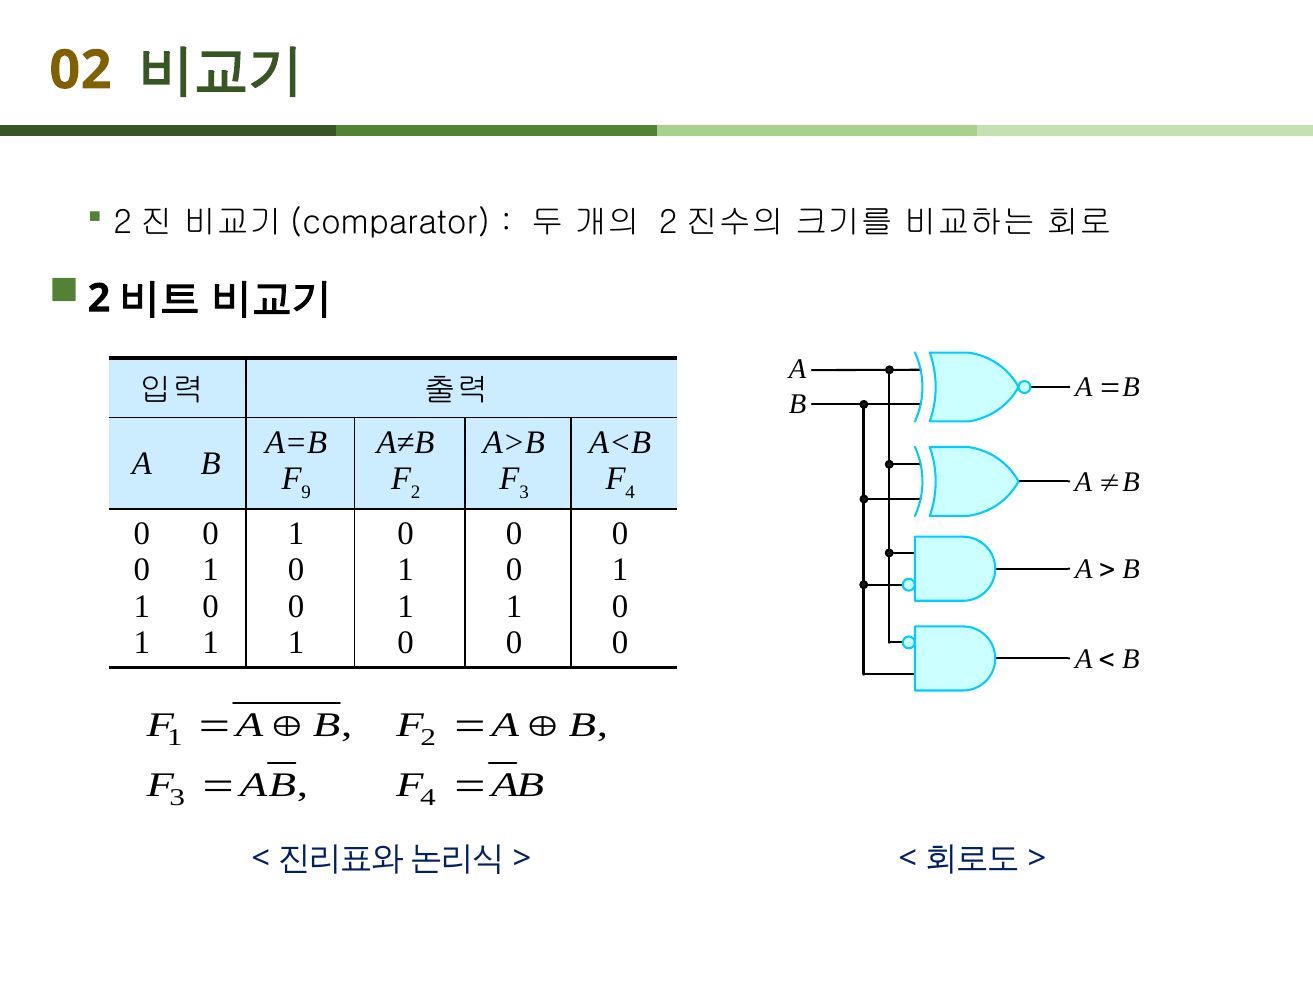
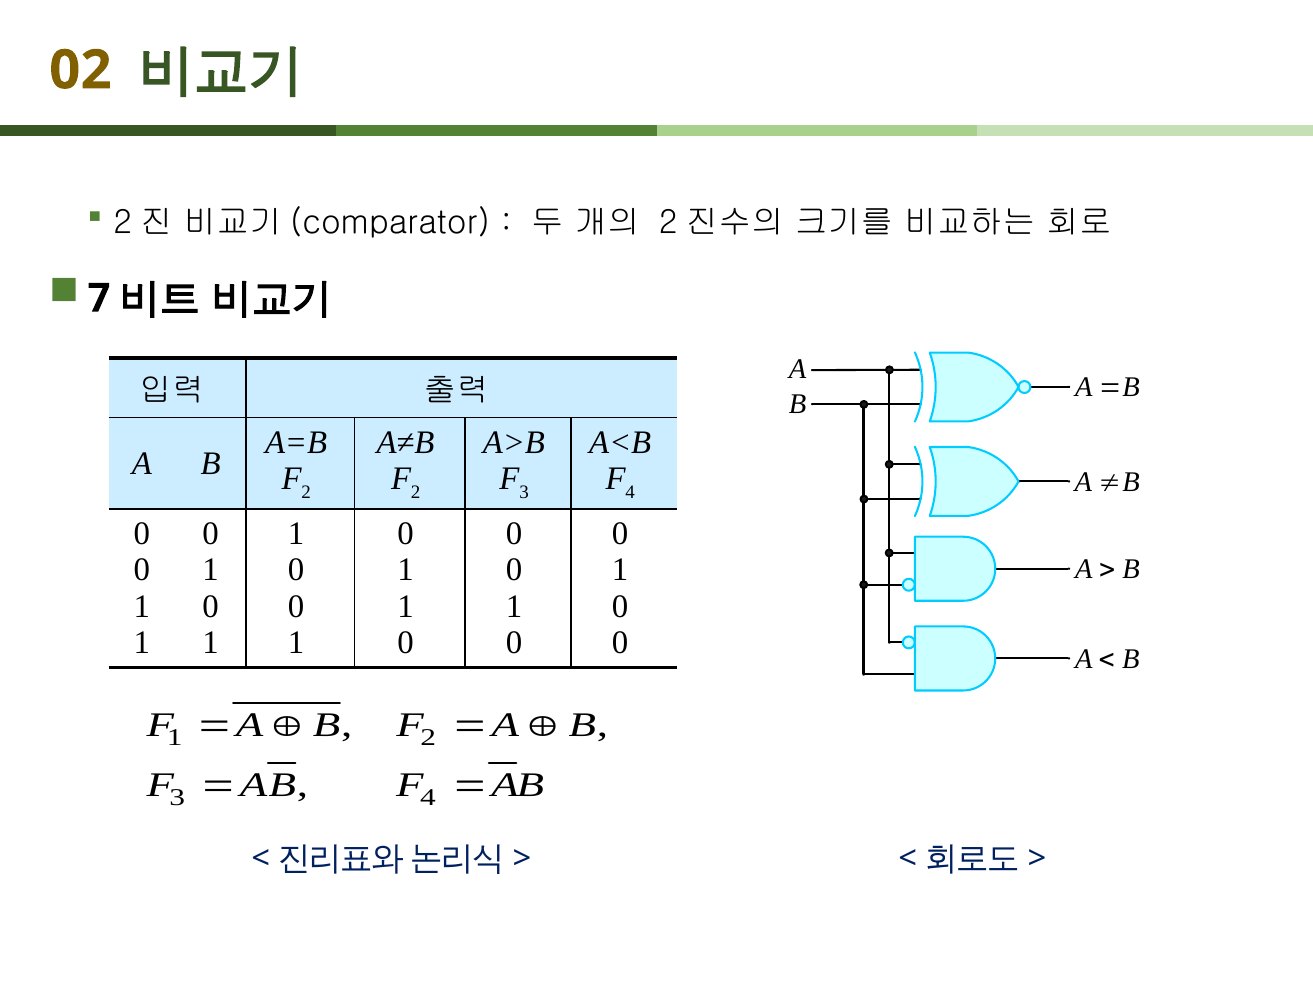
2: 2 -> 7 (99, 298)
9: 9 -> 2 (306, 492)
